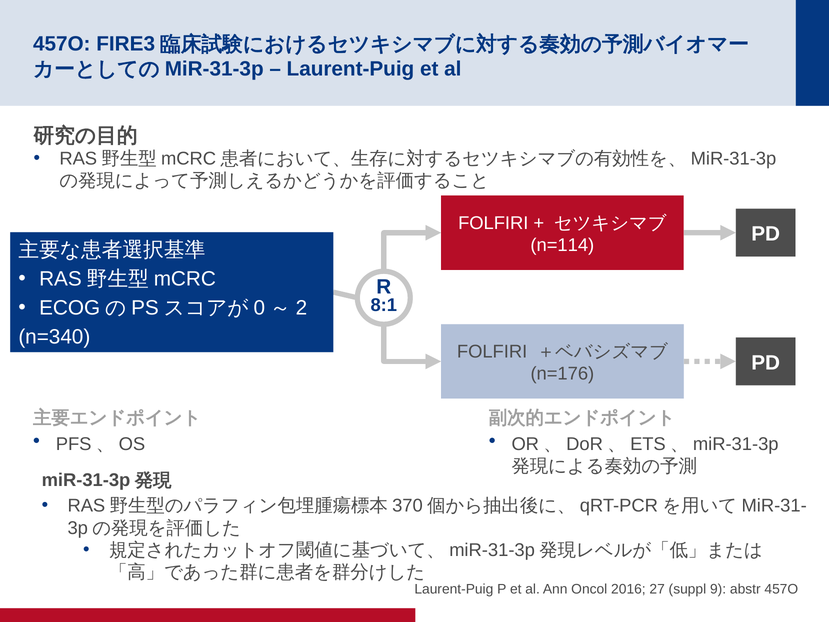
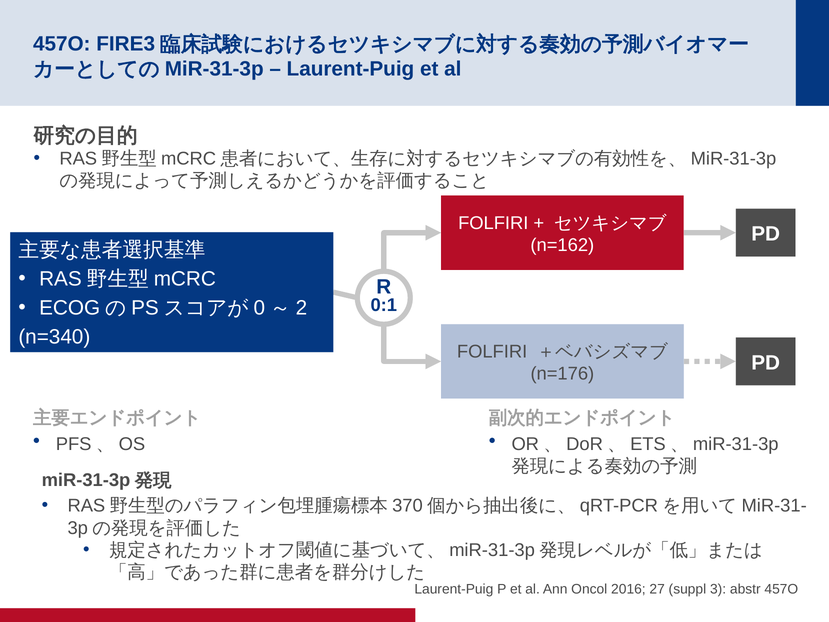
n=114: n=114 -> n=162 (562, 245)
8:1: 8:1 -> 0:1 (384, 305)
9: 9 -> 3 (718, 589)
